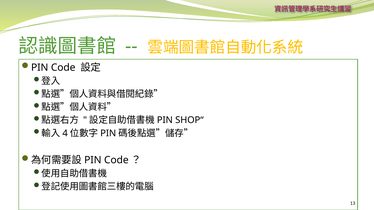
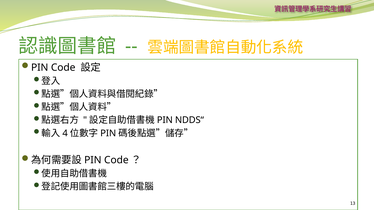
SHOP“: SHOP“ -> NDDS“ (189, 120)
